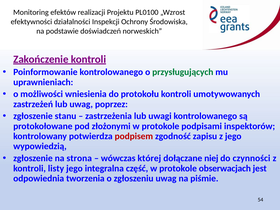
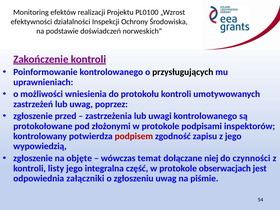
przysługujących colour: green -> black (183, 72)
stanu: stanu -> przed (66, 116)
strona: strona -> objęte (79, 158)
której: której -> temat (149, 158)
tworzenia: tworzenia -> załączniki (85, 178)
